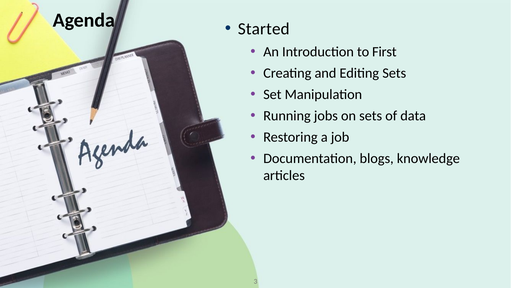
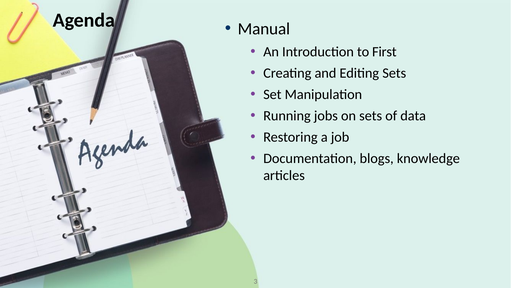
Started: Started -> Manual (264, 29)
